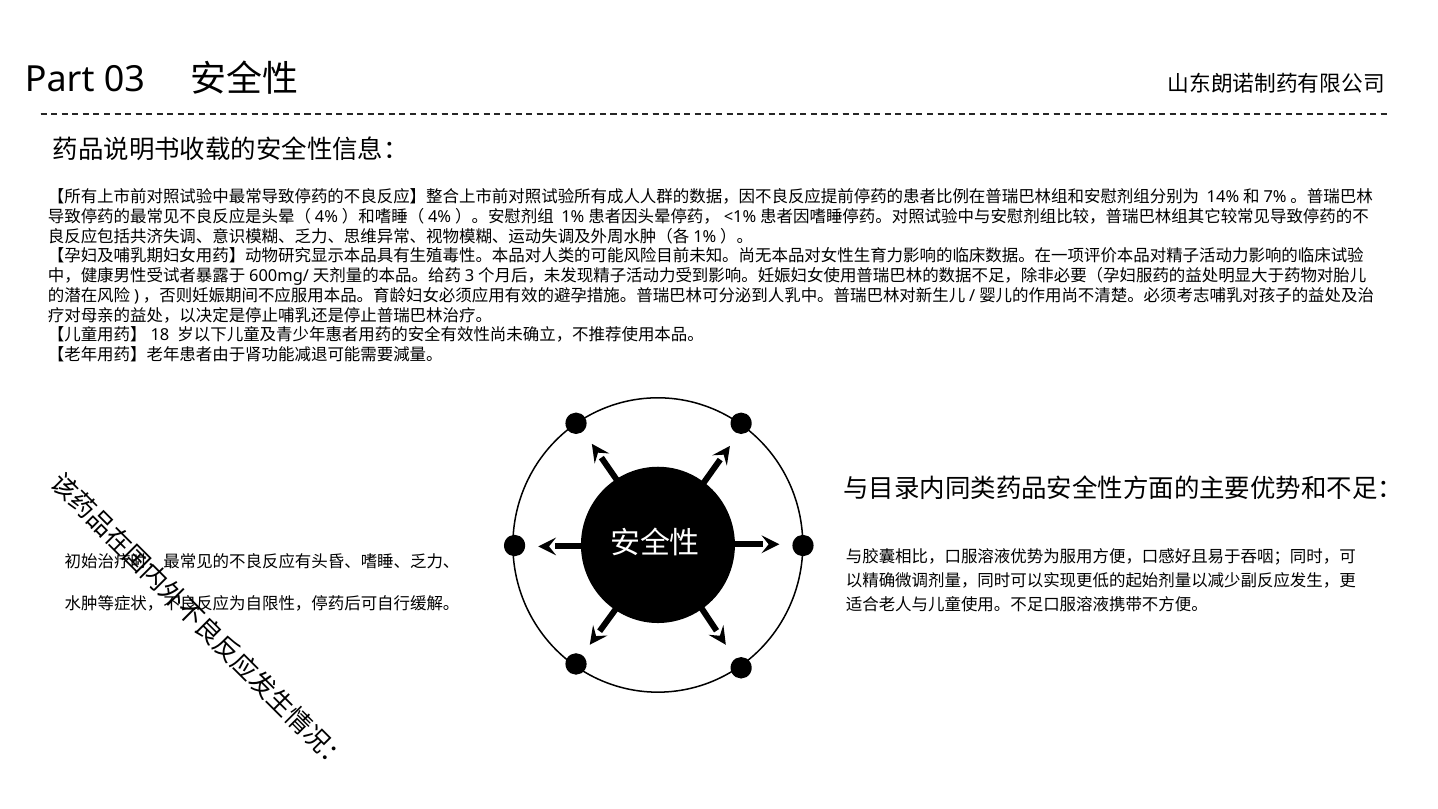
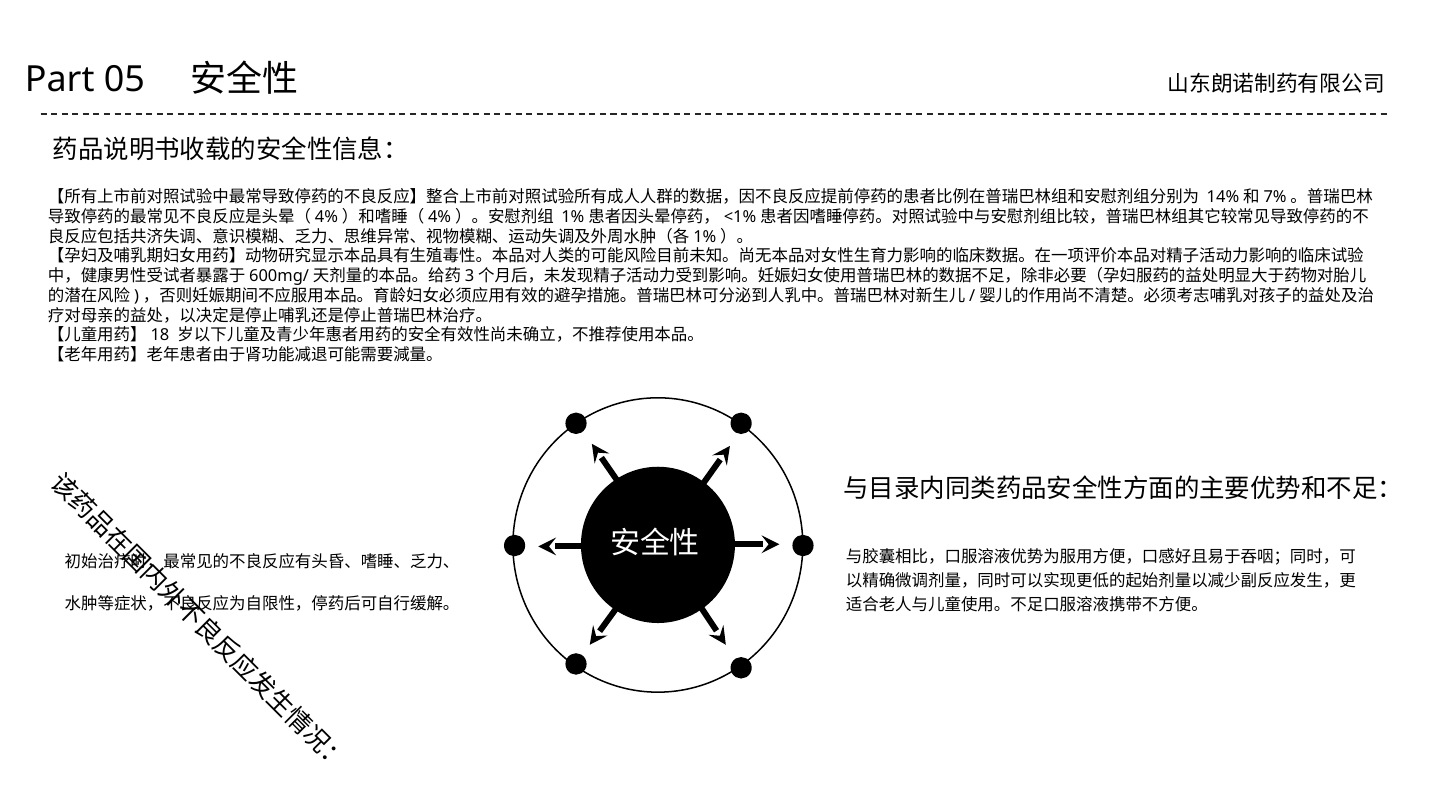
03: 03 -> 05 (124, 80)
